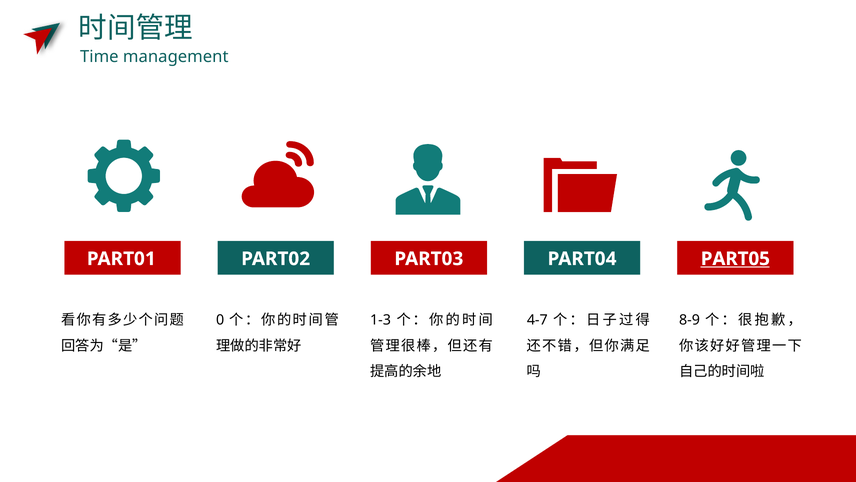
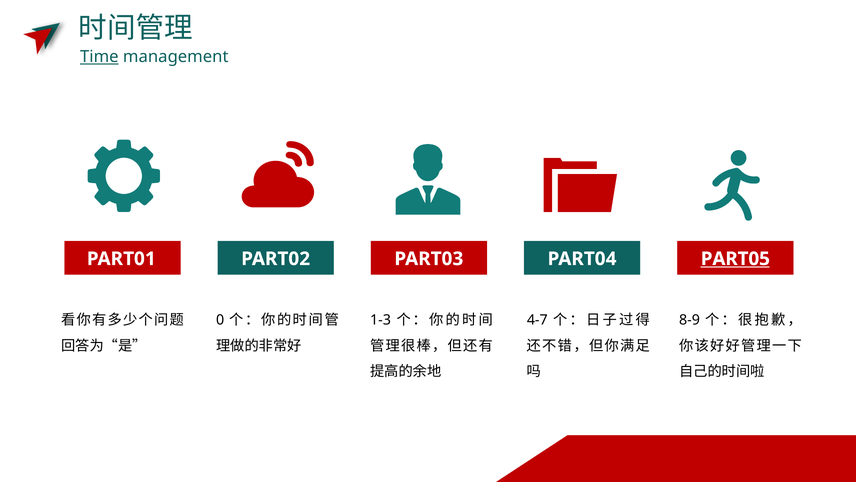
Time underline: none -> present (99, 57)
